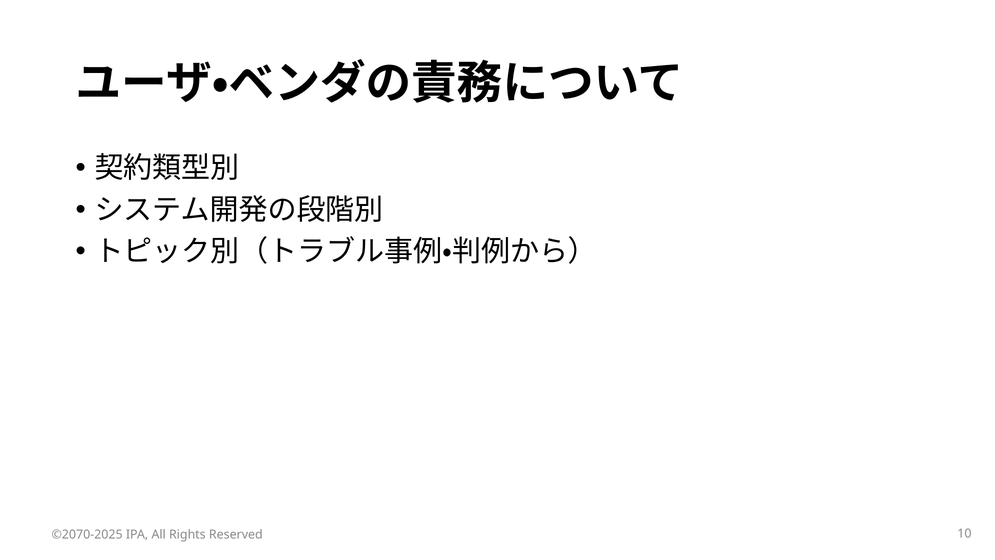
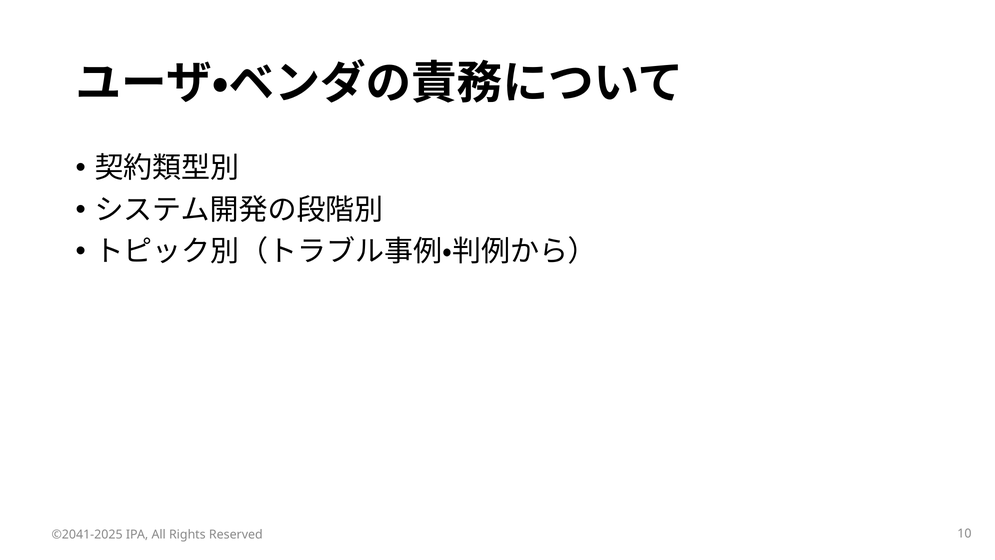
©2070-2025: ©2070-2025 -> ©2041-2025 (87, 534)
